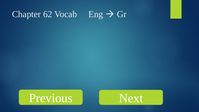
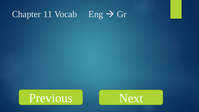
62: 62 -> 11 (48, 14)
